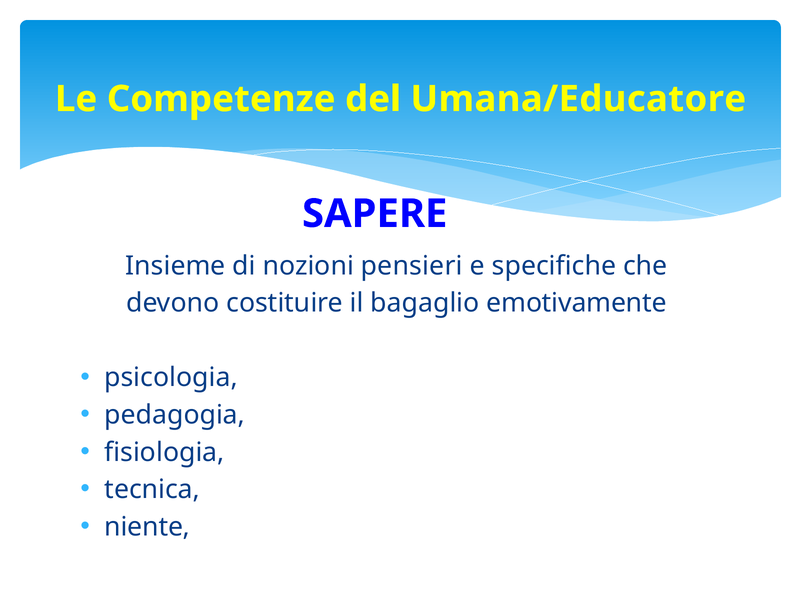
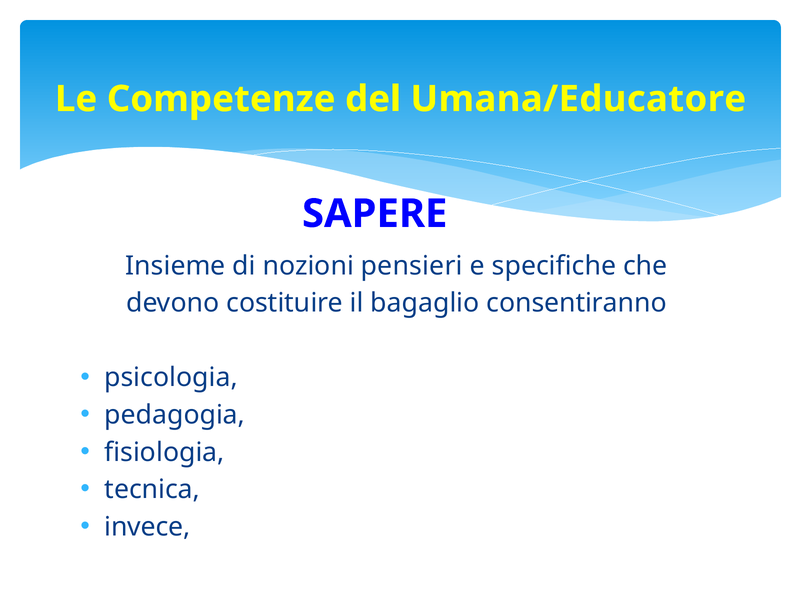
emotivamente: emotivamente -> consentiranno (577, 303)
niente: niente -> invece (147, 527)
